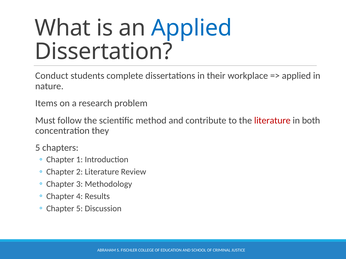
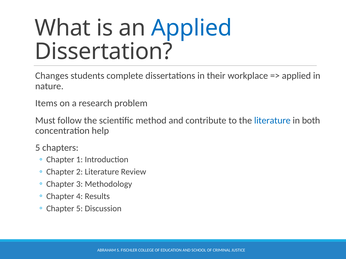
Conduct: Conduct -> Changes (52, 76)
literature colour: red -> blue (272, 121)
they: they -> help (100, 131)
